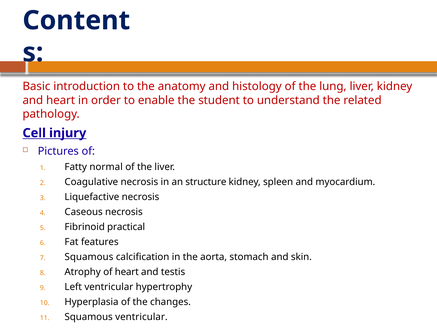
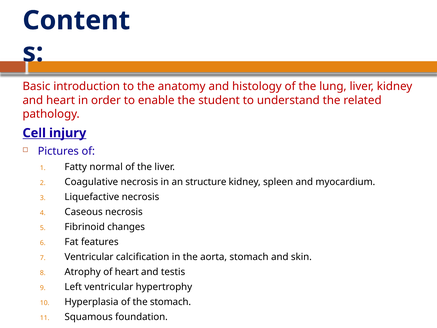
practical: practical -> changes (126, 227)
Squamous: Squamous -> Ventricular (89, 257)
the changes: changes -> stomach (171, 302)
Squamous ventricular: ventricular -> foundation (141, 317)
